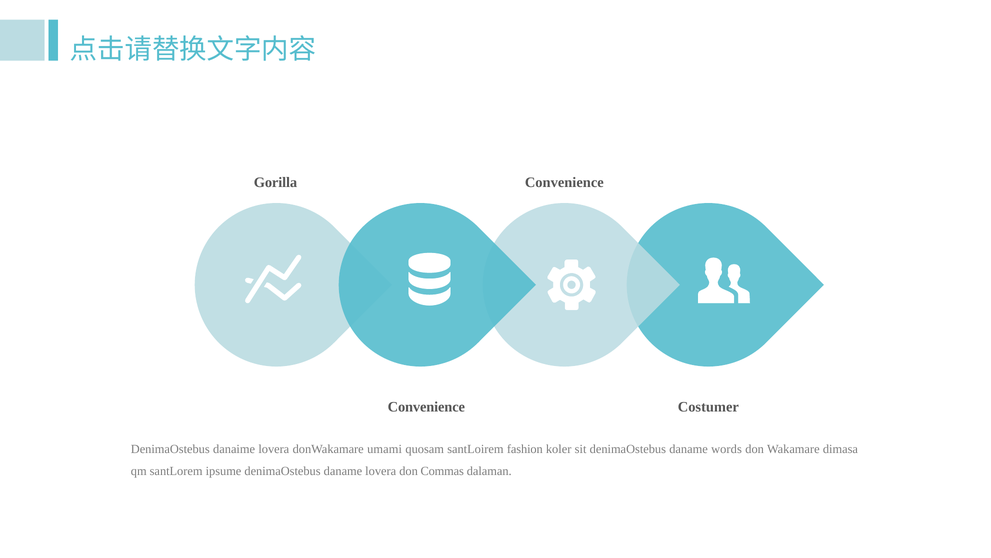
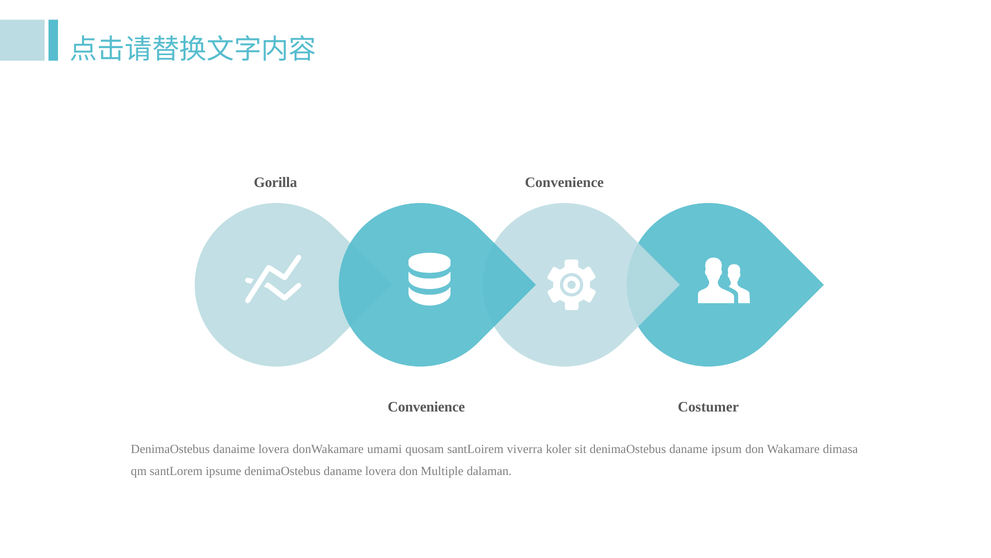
fashion: fashion -> viverra (525, 449)
words: words -> ipsum (726, 449)
Commas: Commas -> Multiple (442, 471)
